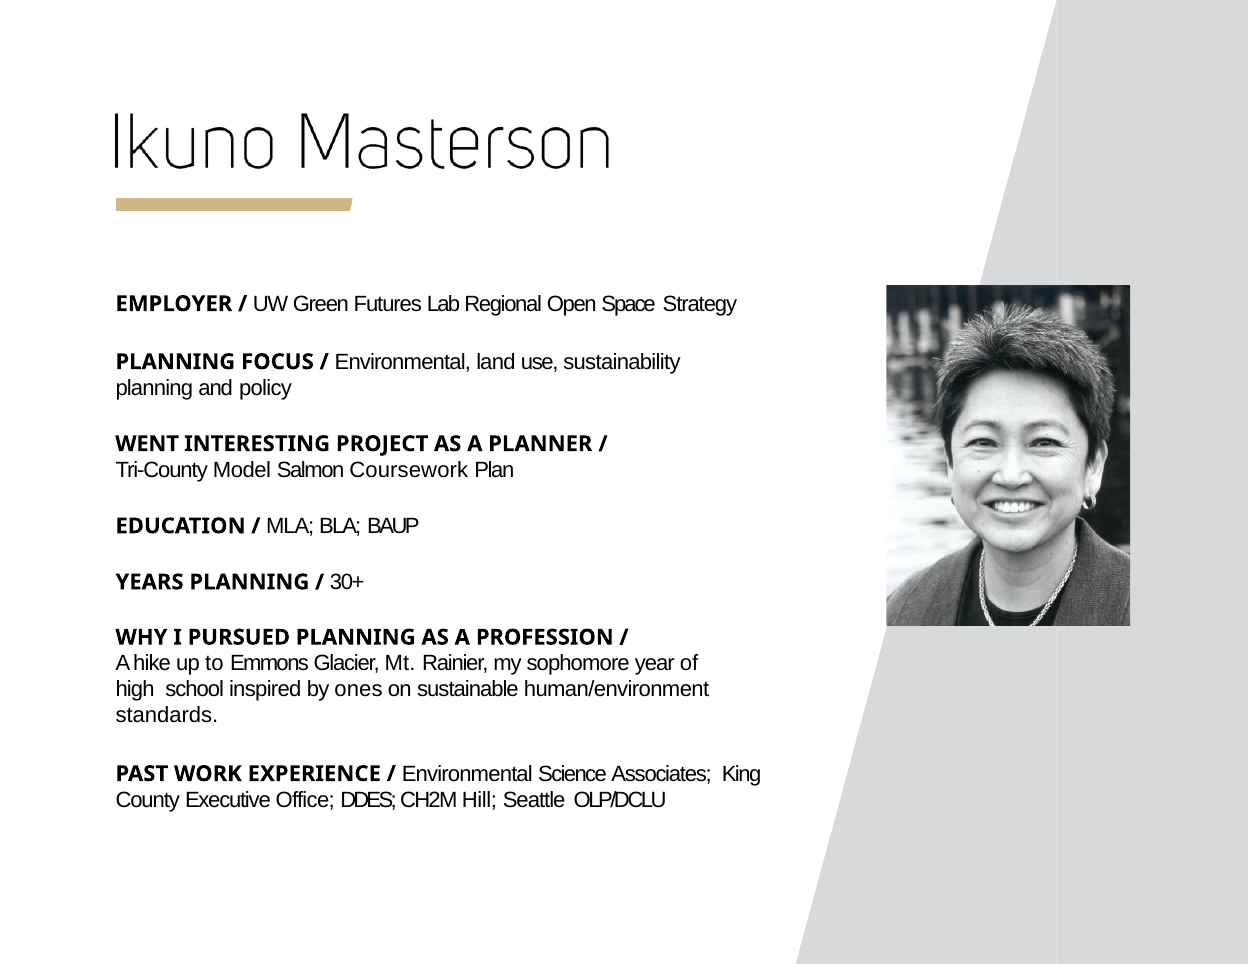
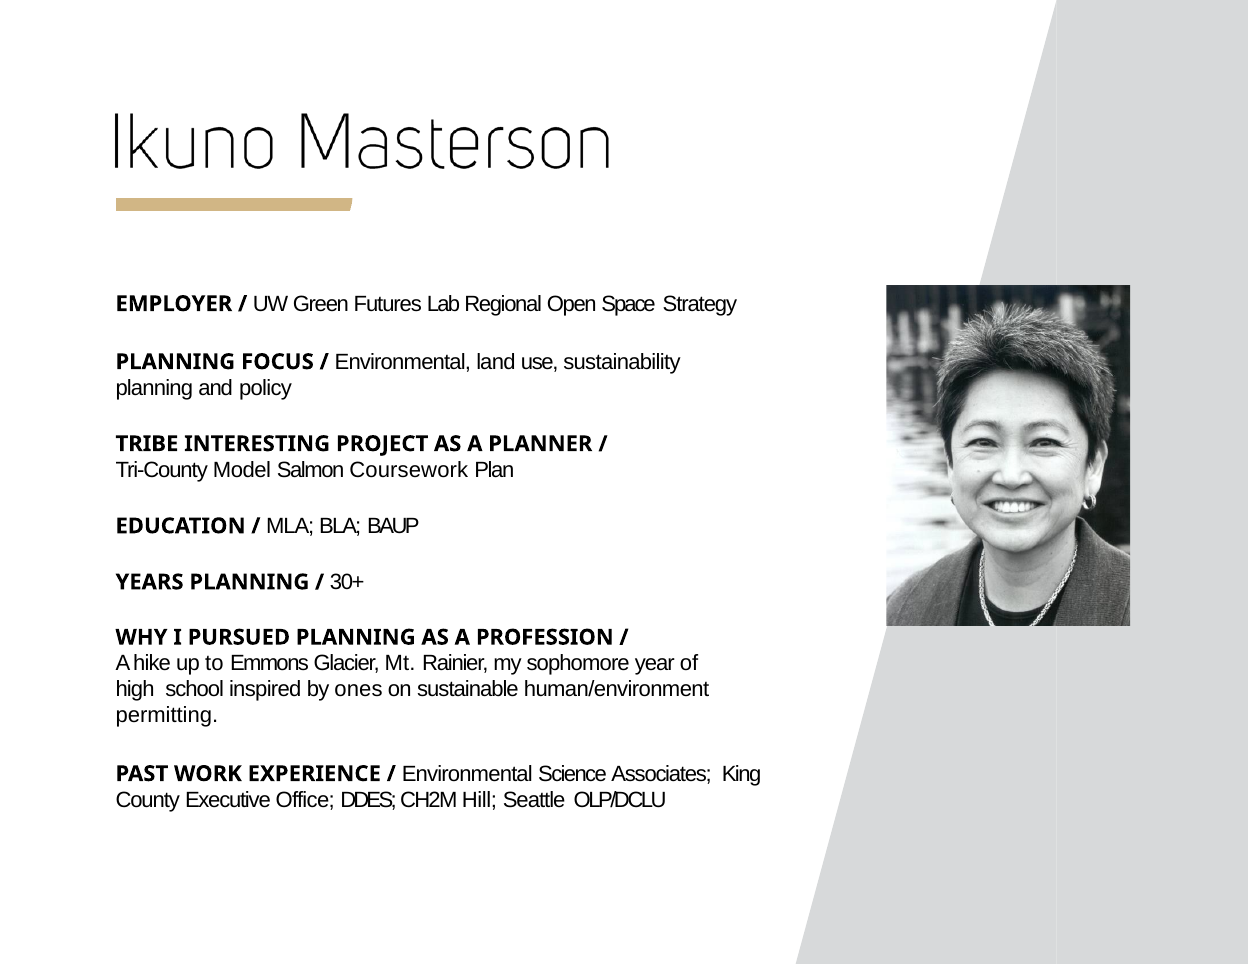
WENT: WENT -> TRIBE (147, 444)
standards: standards -> permitting (167, 716)
